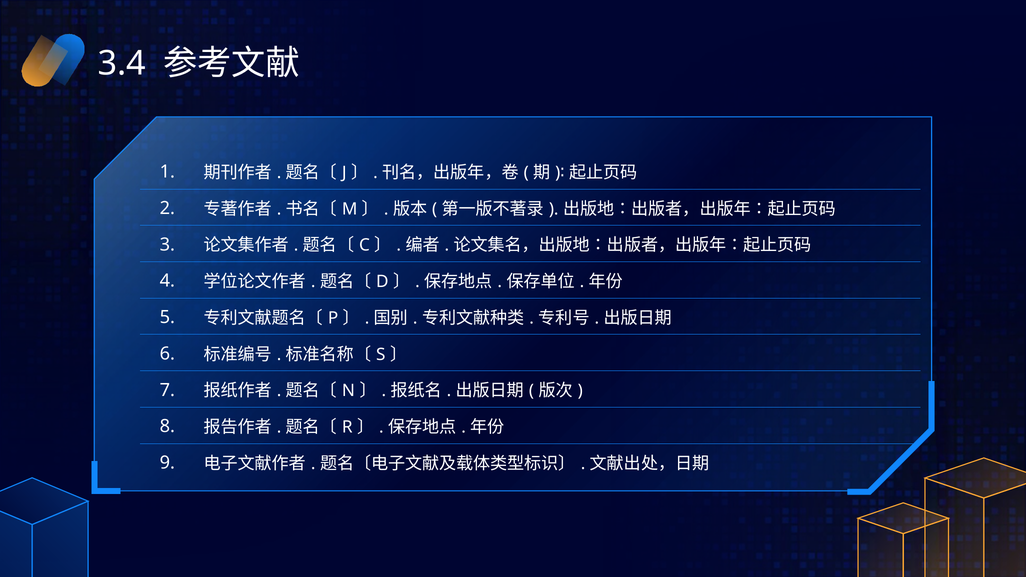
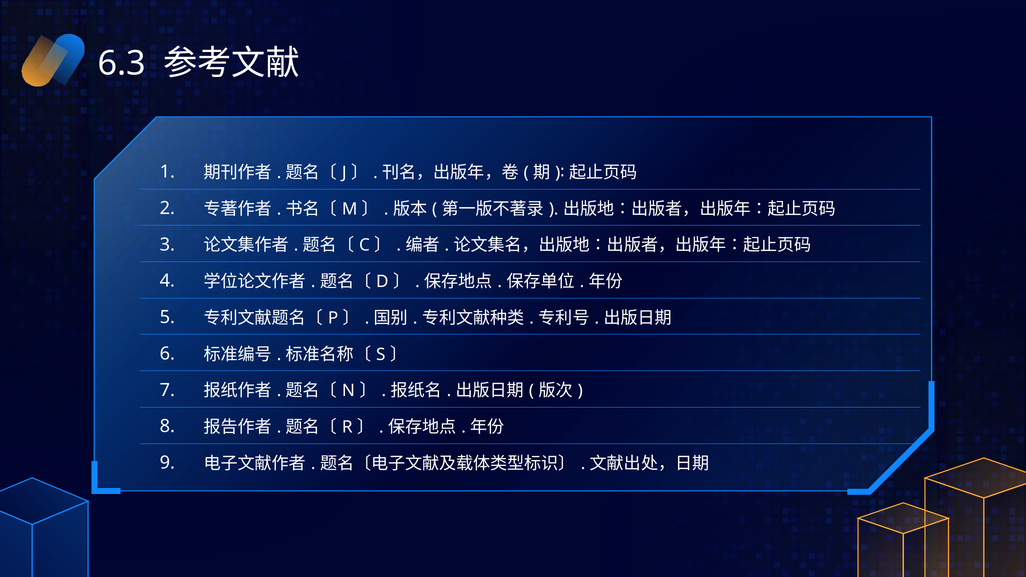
3.4: 3.4 -> 6.3 (122, 63)
